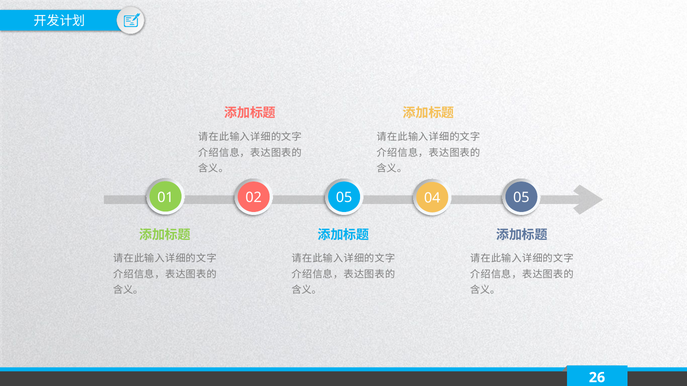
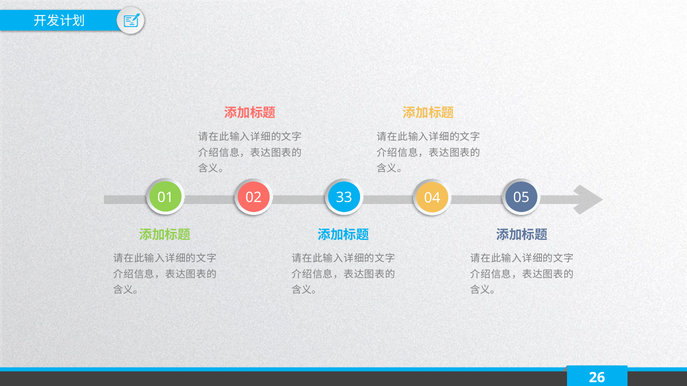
02 05: 05 -> 33 (344, 198)
